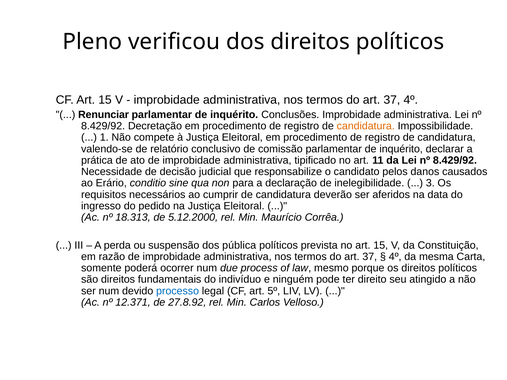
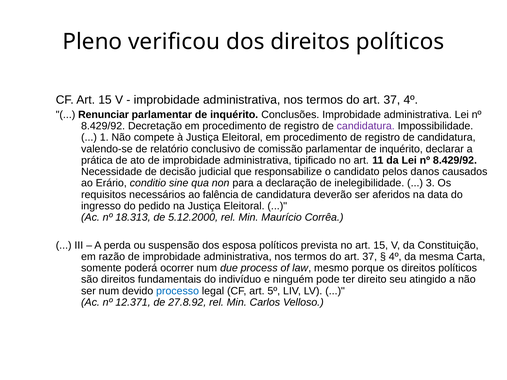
candidatura colour: orange -> purple (366, 126)
cumprir: cumprir -> falência (221, 195)
pública: pública -> esposa (239, 245)
